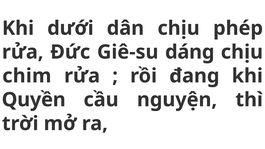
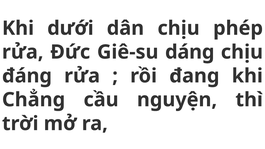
chim: chim -> đáng (27, 76)
Quyền: Quyền -> Chẳng (34, 100)
